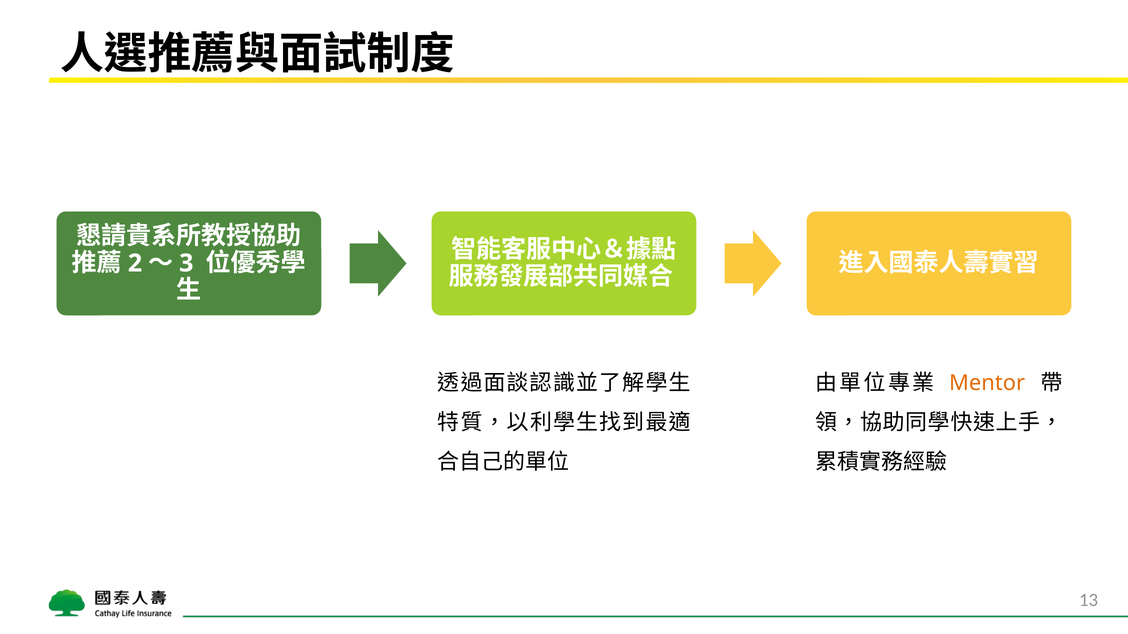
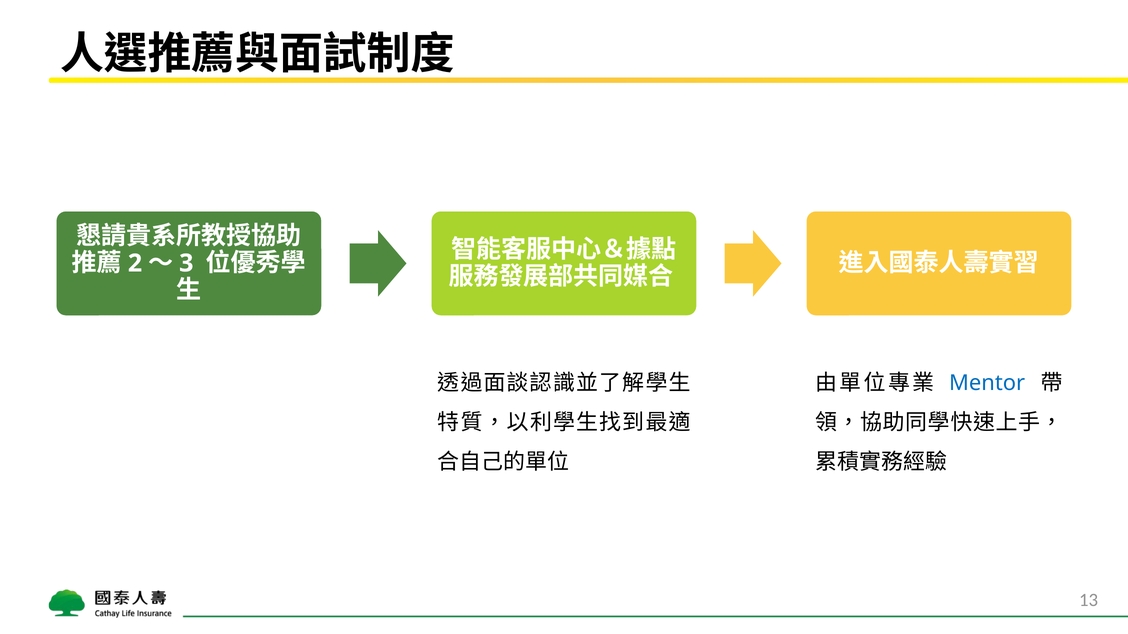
Mentor colour: orange -> blue (987, 383)
